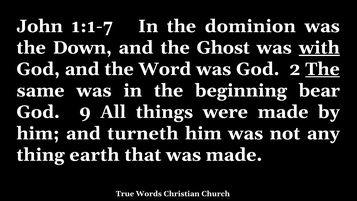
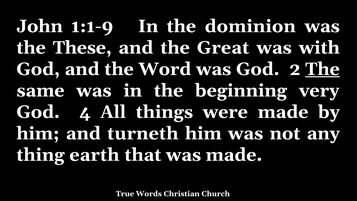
1:1-7: 1:1-7 -> 1:1-9 (92, 26)
Down: Down -> These (82, 48)
Ghost: Ghost -> Great (223, 48)
with underline: present -> none (319, 48)
bear: bear -> very (319, 91)
9: 9 -> 4 (85, 112)
